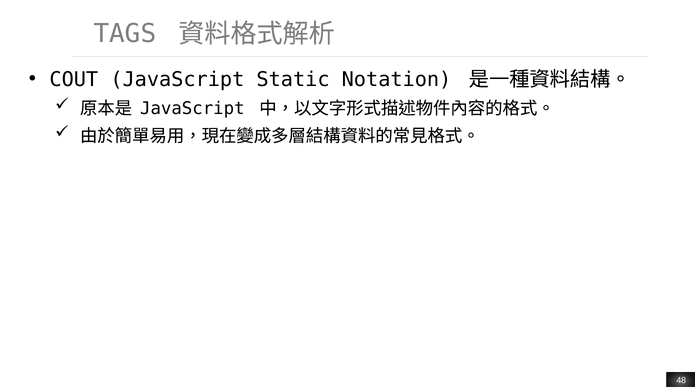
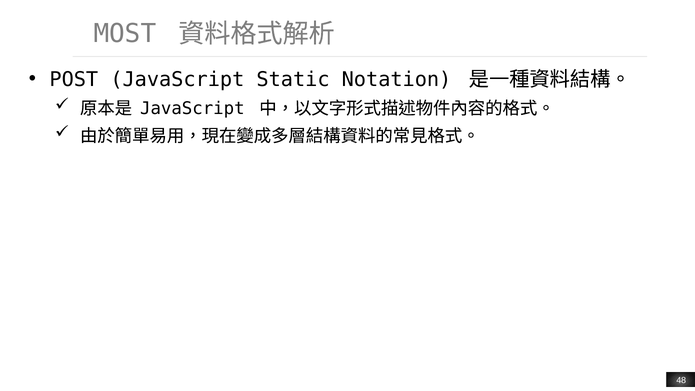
TAGS: TAGS -> MOST (125, 34)
COUT: COUT -> POST (74, 79)
